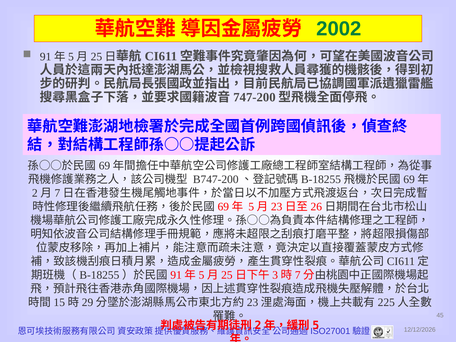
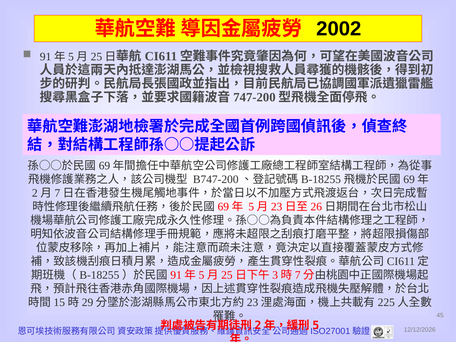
2002 colour: green -> black (339, 29)
